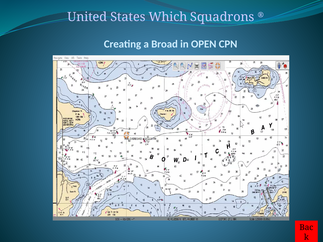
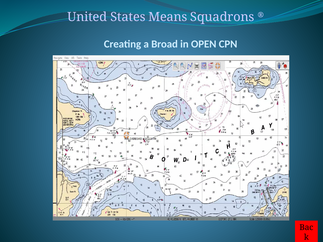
Which: Which -> Means (168, 17)
